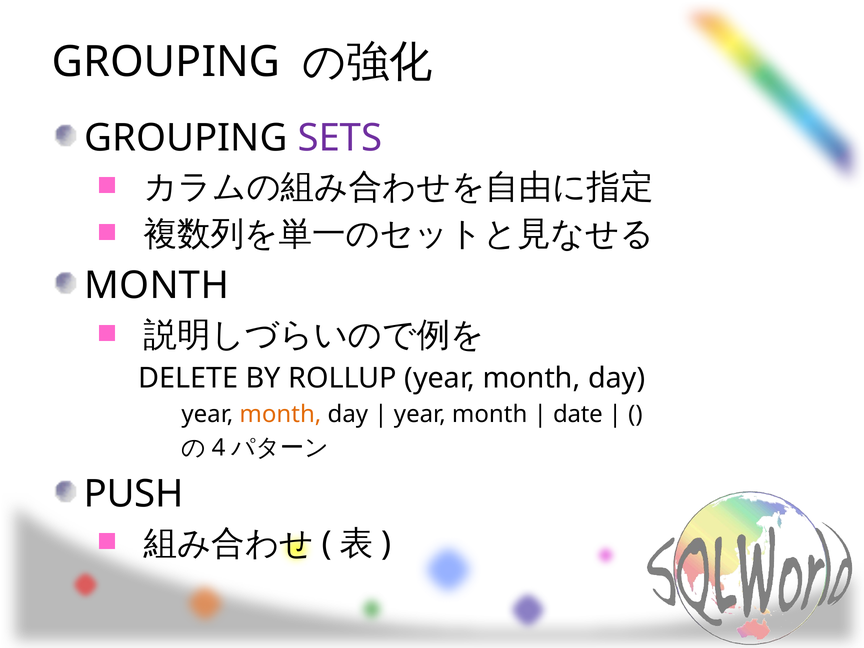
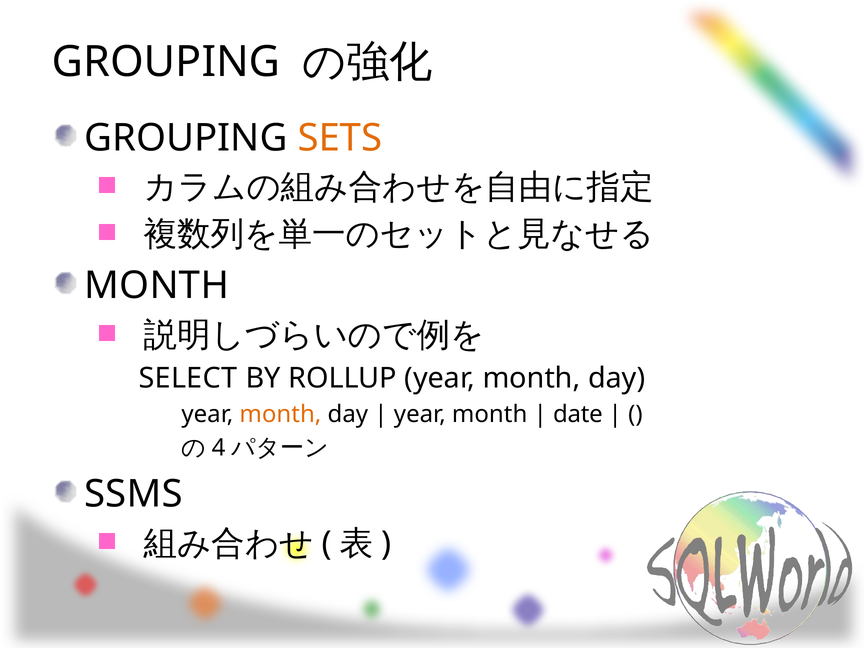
SETS colour: purple -> orange (340, 138)
DELETE: DELETE -> SELECT (188, 378)
PUSH: PUSH -> SSMS (133, 494)
